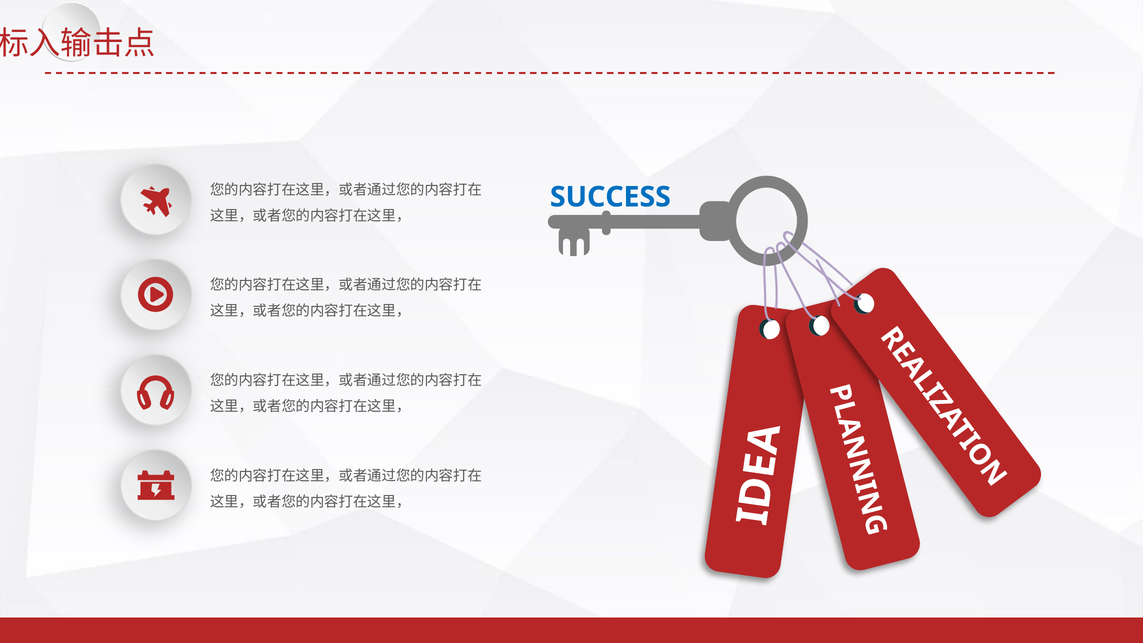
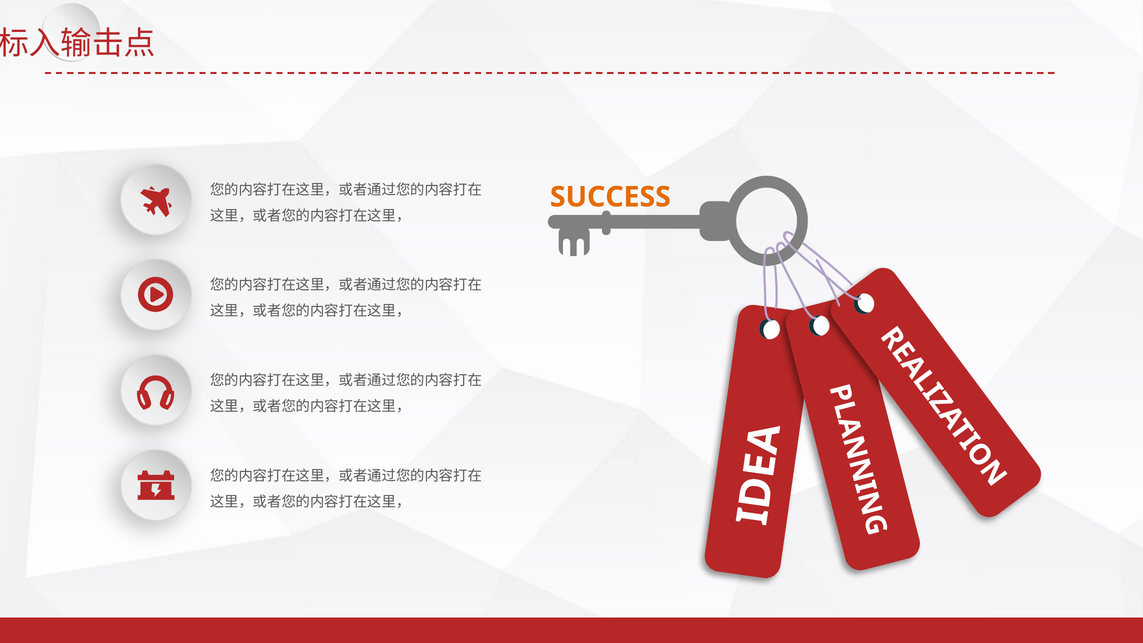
SUCCESS colour: blue -> orange (610, 197)
